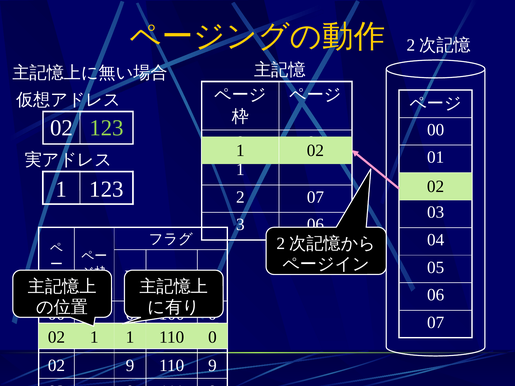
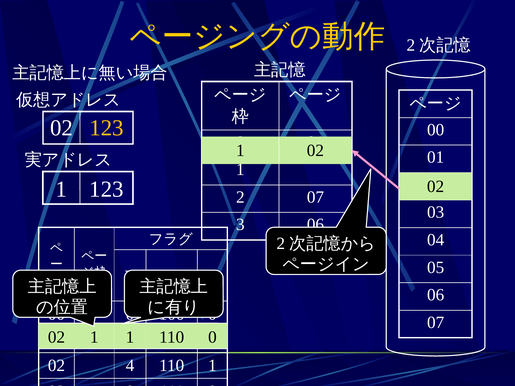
123 colour: light green -> yellow (107, 128)
02 9: 9 -> 4 (130, 366)
9: 9 -> 1 (212, 366)
